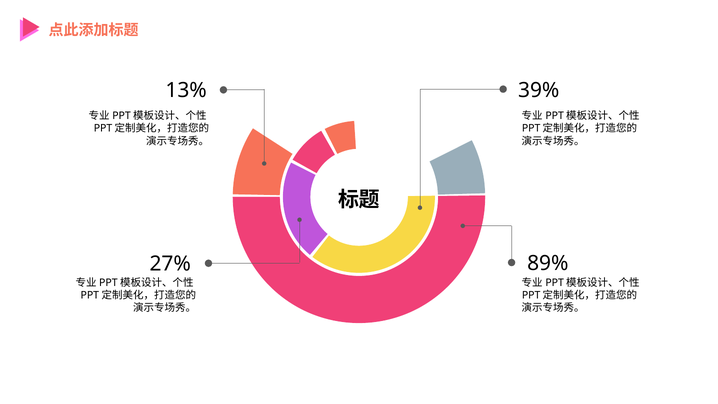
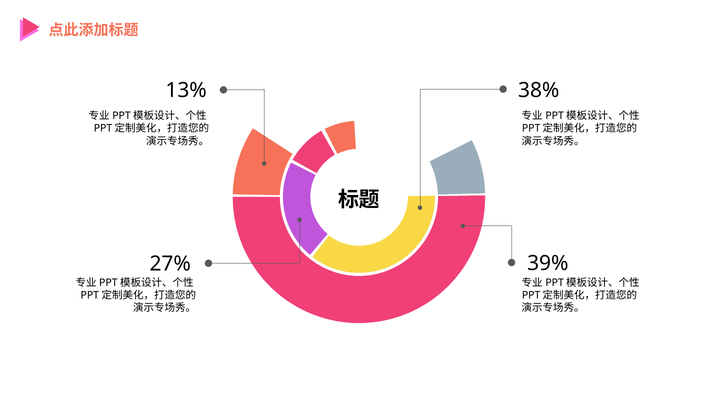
39%: 39% -> 38% (539, 90)
89%: 89% -> 39% (548, 263)
